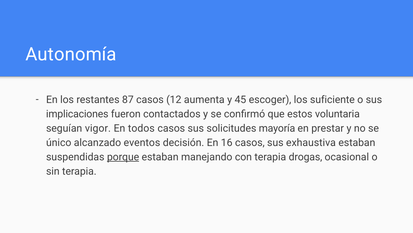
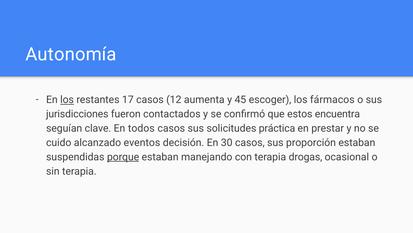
los underline: none -> present (67, 100)
87: 87 -> 17 (128, 100)
suficiente: suficiente -> fármacos (332, 100)
implicaciones: implicaciones -> jurisdicciones (77, 114)
voluntaria: voluntaria -> encuentra (337, 114)
vigor: vigor -> clave (98, 128)
mayoría: mayoría -> práctica (277, 128)
único: único -> cuido (59, 142)
16: 16 -> 30 (227, 142)
exhaustiva: exhaustiva -> proporción (311, 142)
